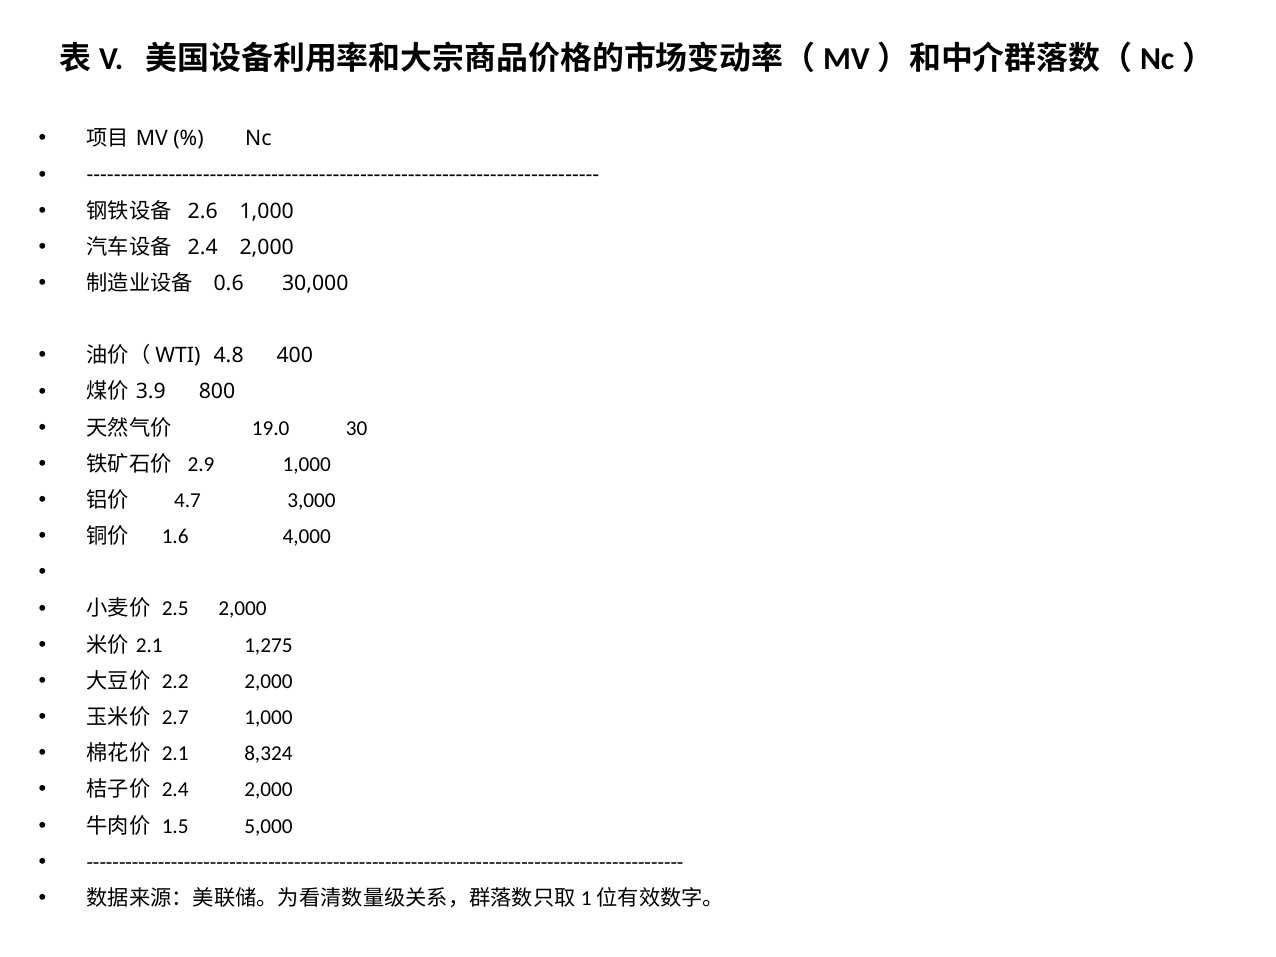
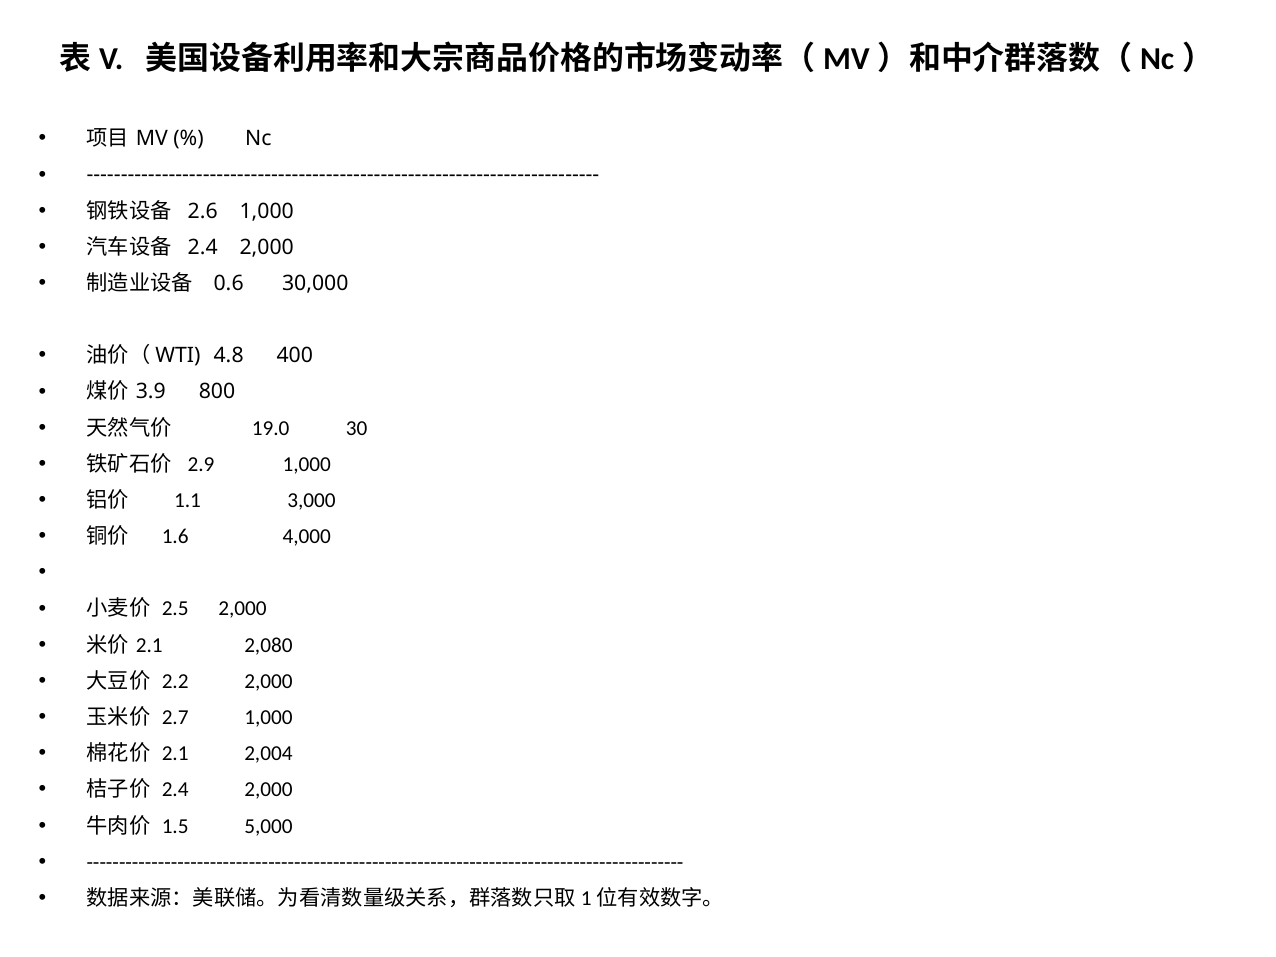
4.7: 4.7 -> 1.1 (187, 500)
1,275: 1,275 -> 2,080 (268, 645)
8,324: 8,324 -> 2,004 (268, 754)
